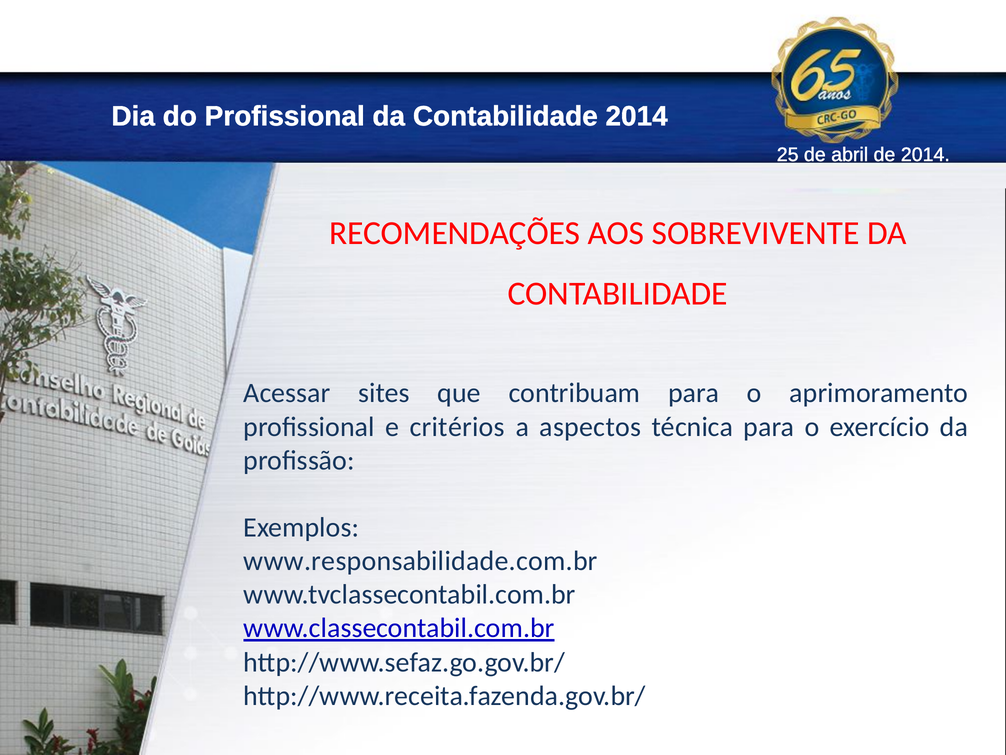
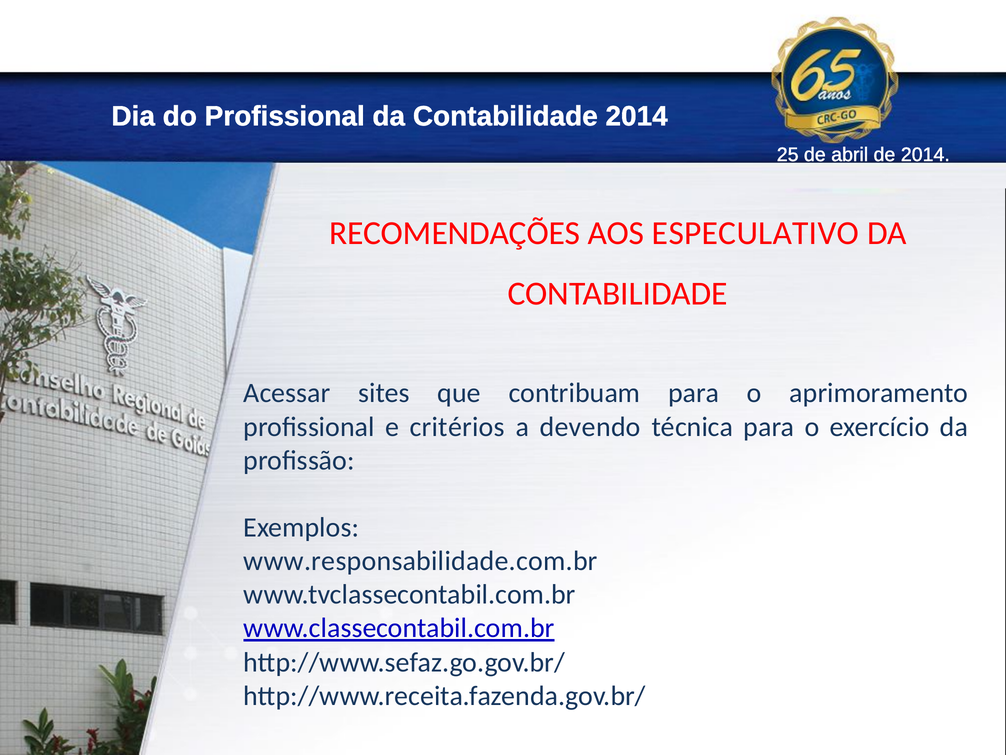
SOBREVIVENTE: SOBREVIVENTE -> ESPECULATIVO (755, 233)
aspectos: aspectos -> devendo (590, 427)
